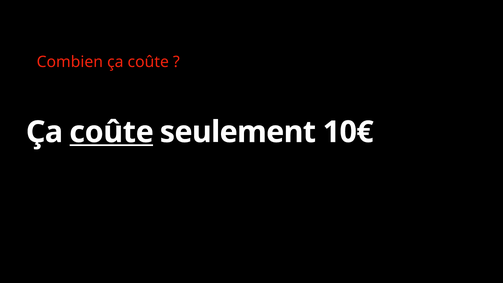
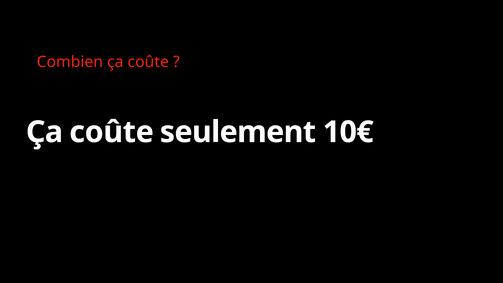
coûte underline: present -> none (112, 132)
